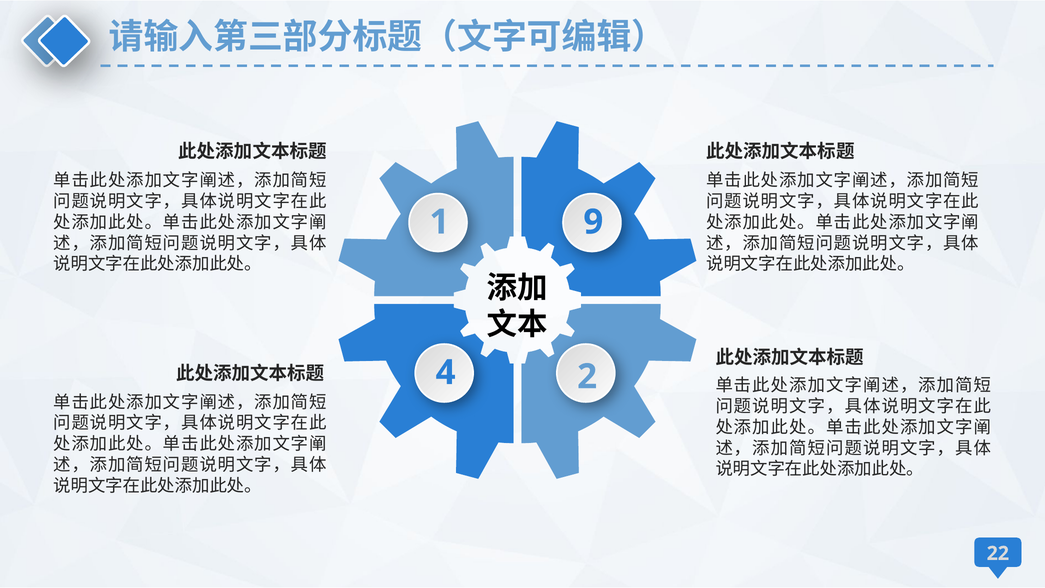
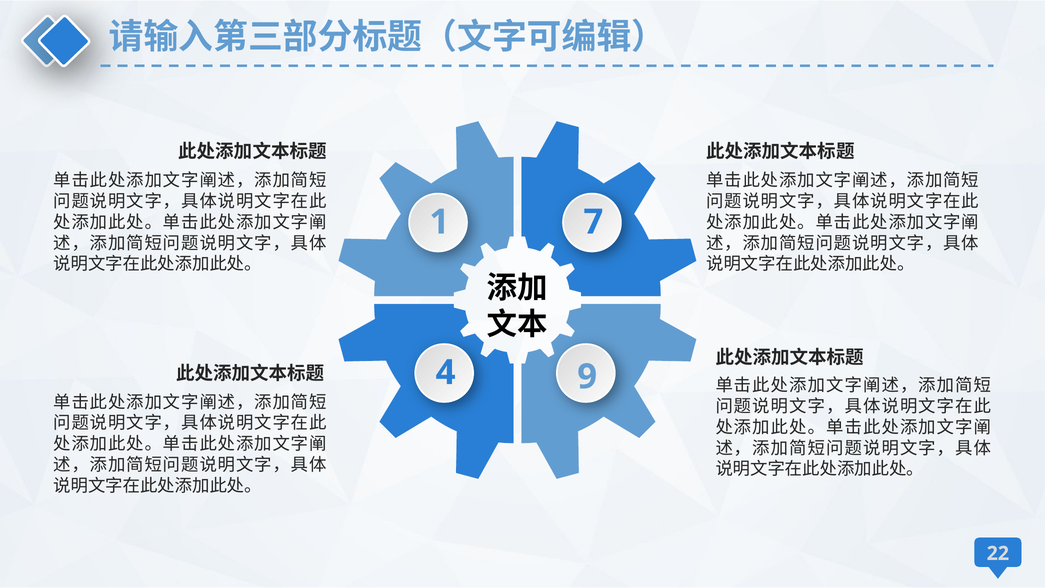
9: 9 -> 7 (593, 222)
2: 2 -> 9 (587, 377)
